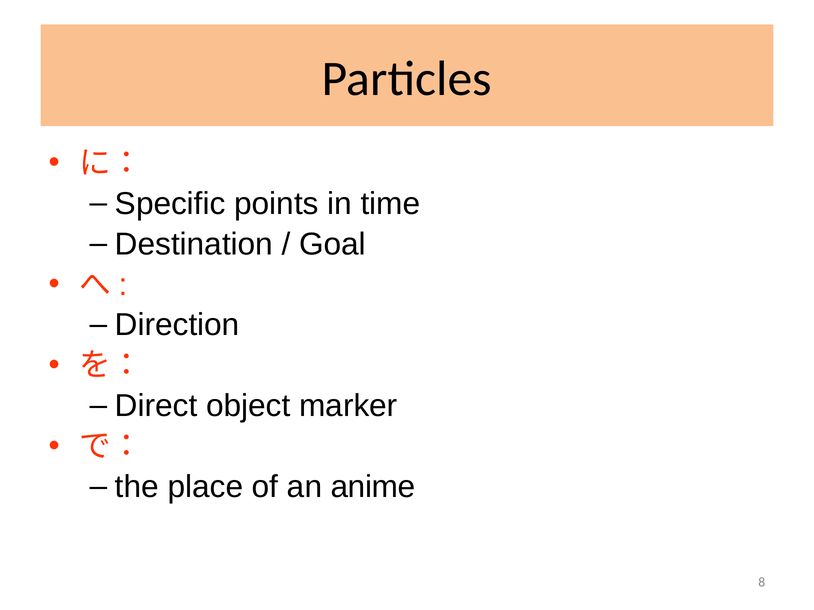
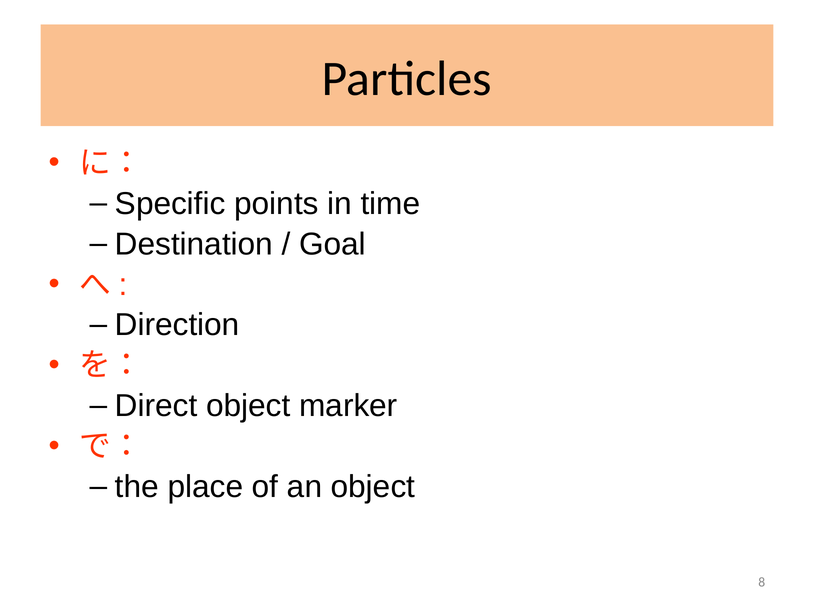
an anime: anime -> object (373, 487)
